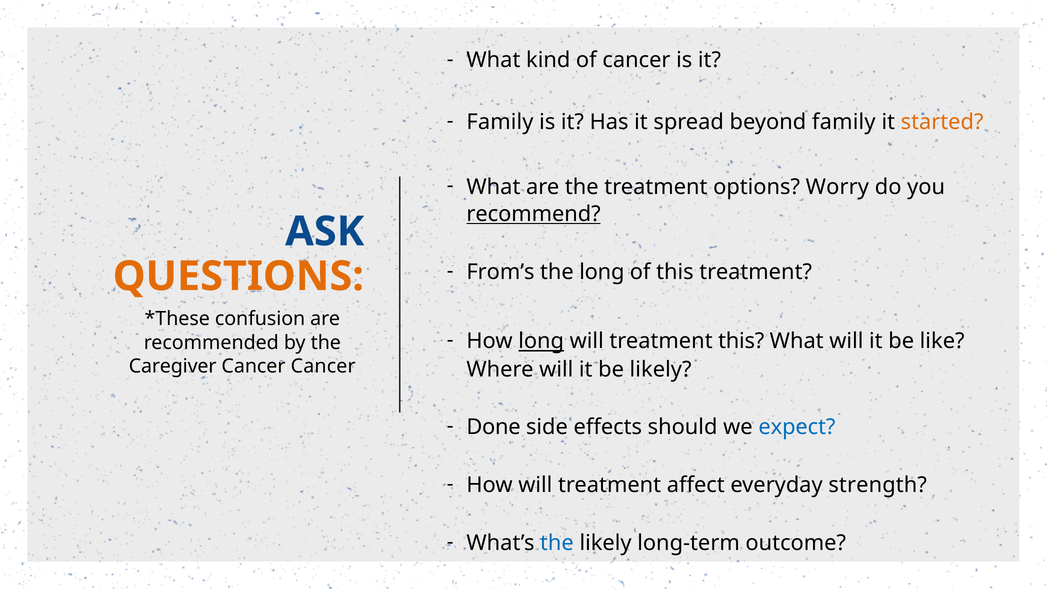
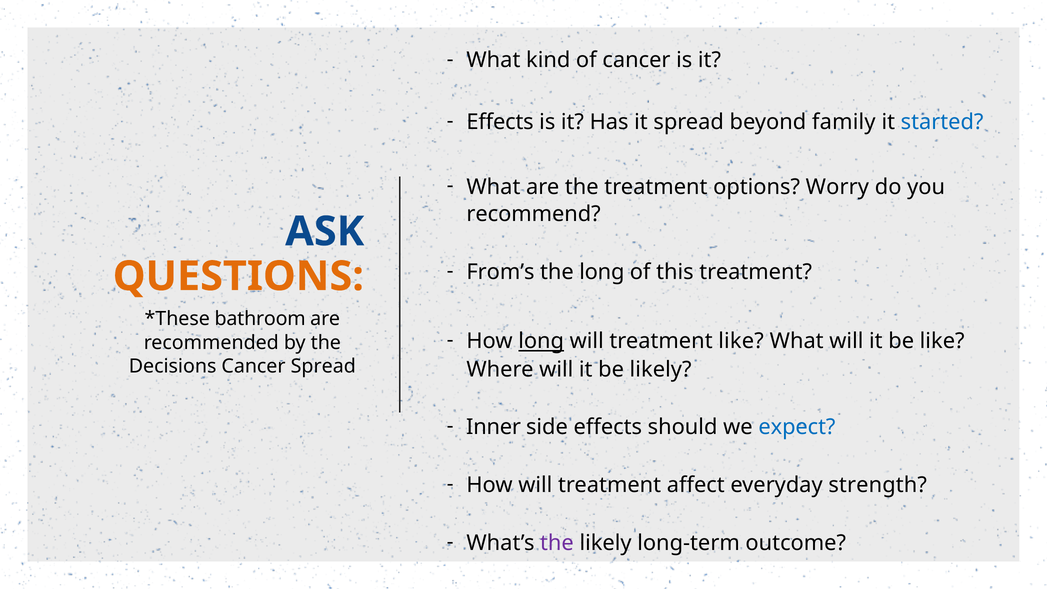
Family: Family -> Effects (500, 122)
started colour: orange -> blue (942, 122)
recommend underline: present -> none (534, 214)
confusion: confusion -> bathroom (260, 319)
treatment this: this -> like (741, 341)
Caregiver: Caregiver -> Decisions (173, 366)
Cancer Cancer: Cancer -> Spread (323, 366)
Done: Done -> Inner (494, 427)
the colour: blue -> purple (557, 543)
